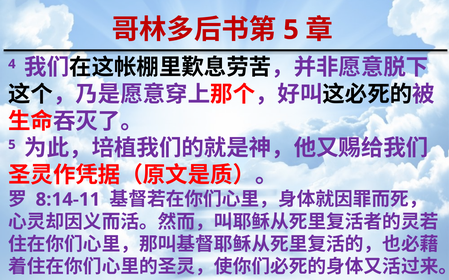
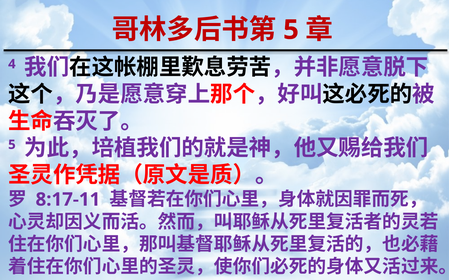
8:14-11: 8:14-11 -> 8:17-11 (68, 200)
